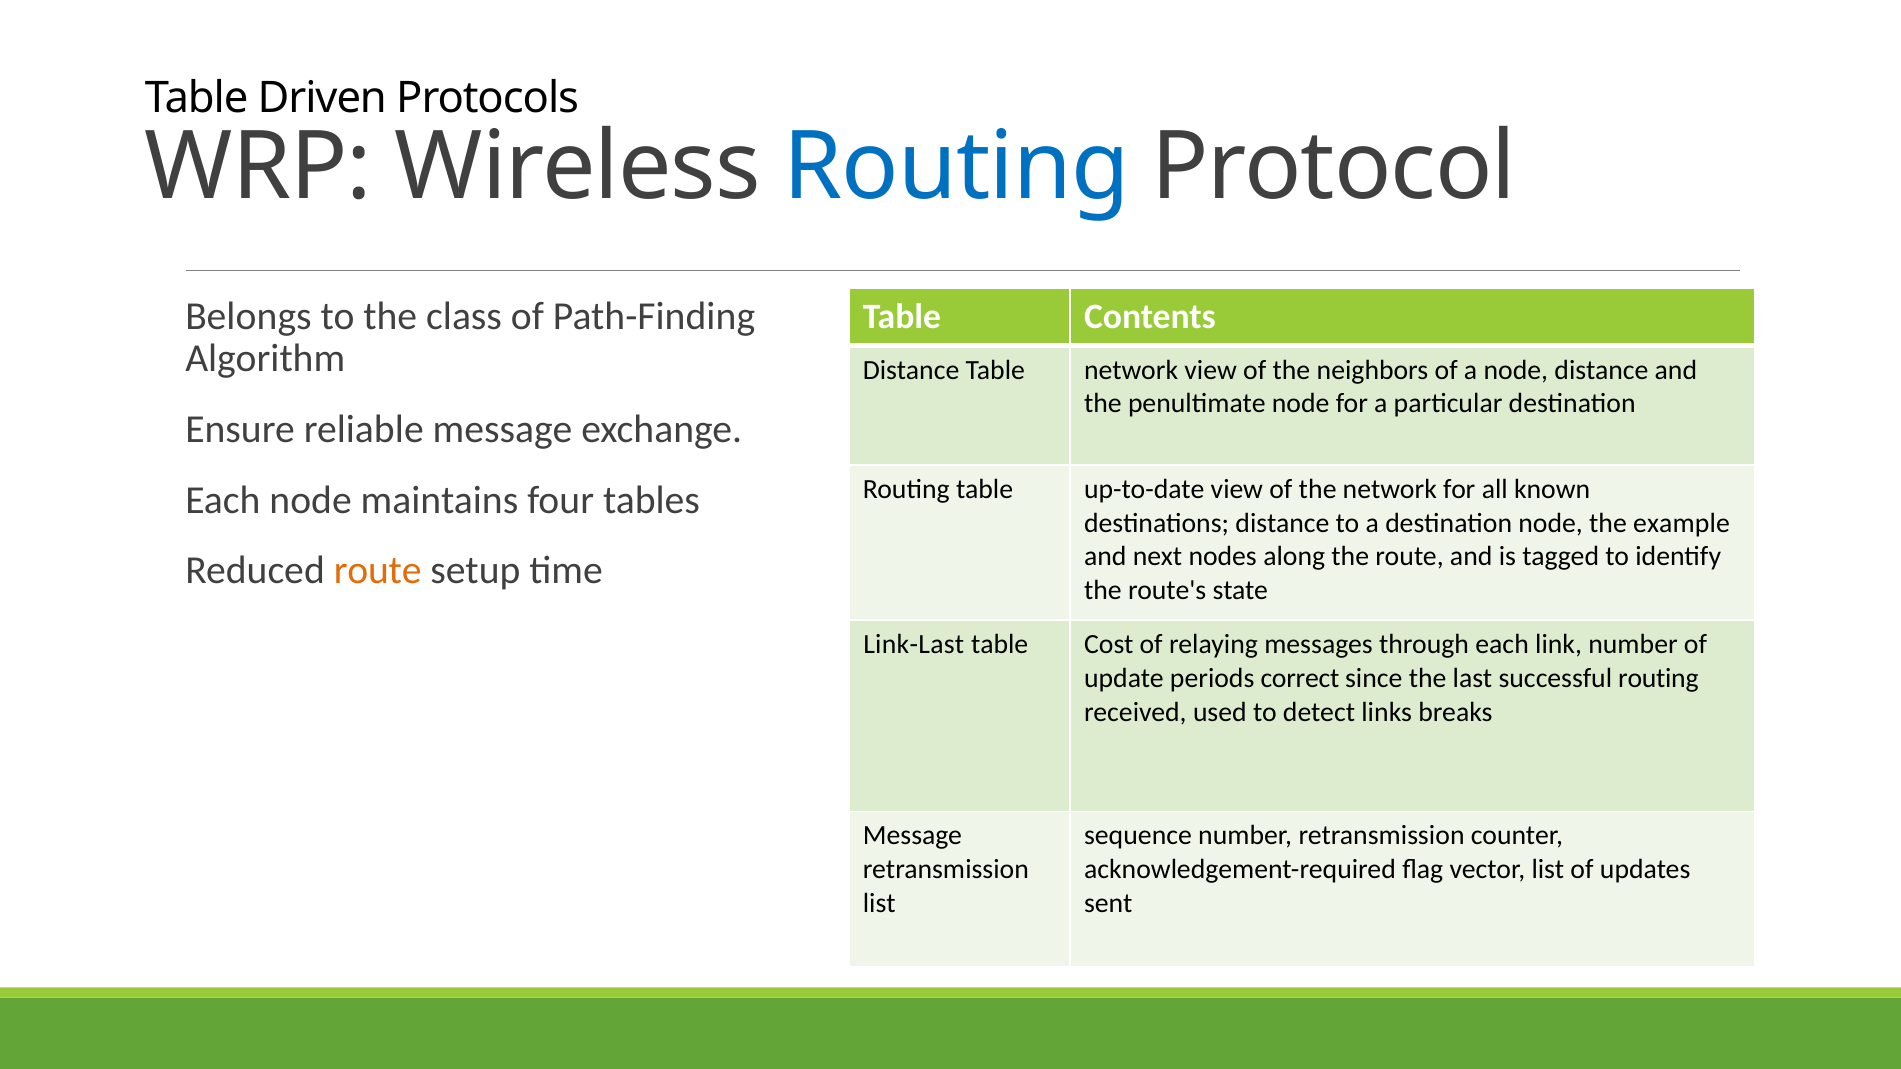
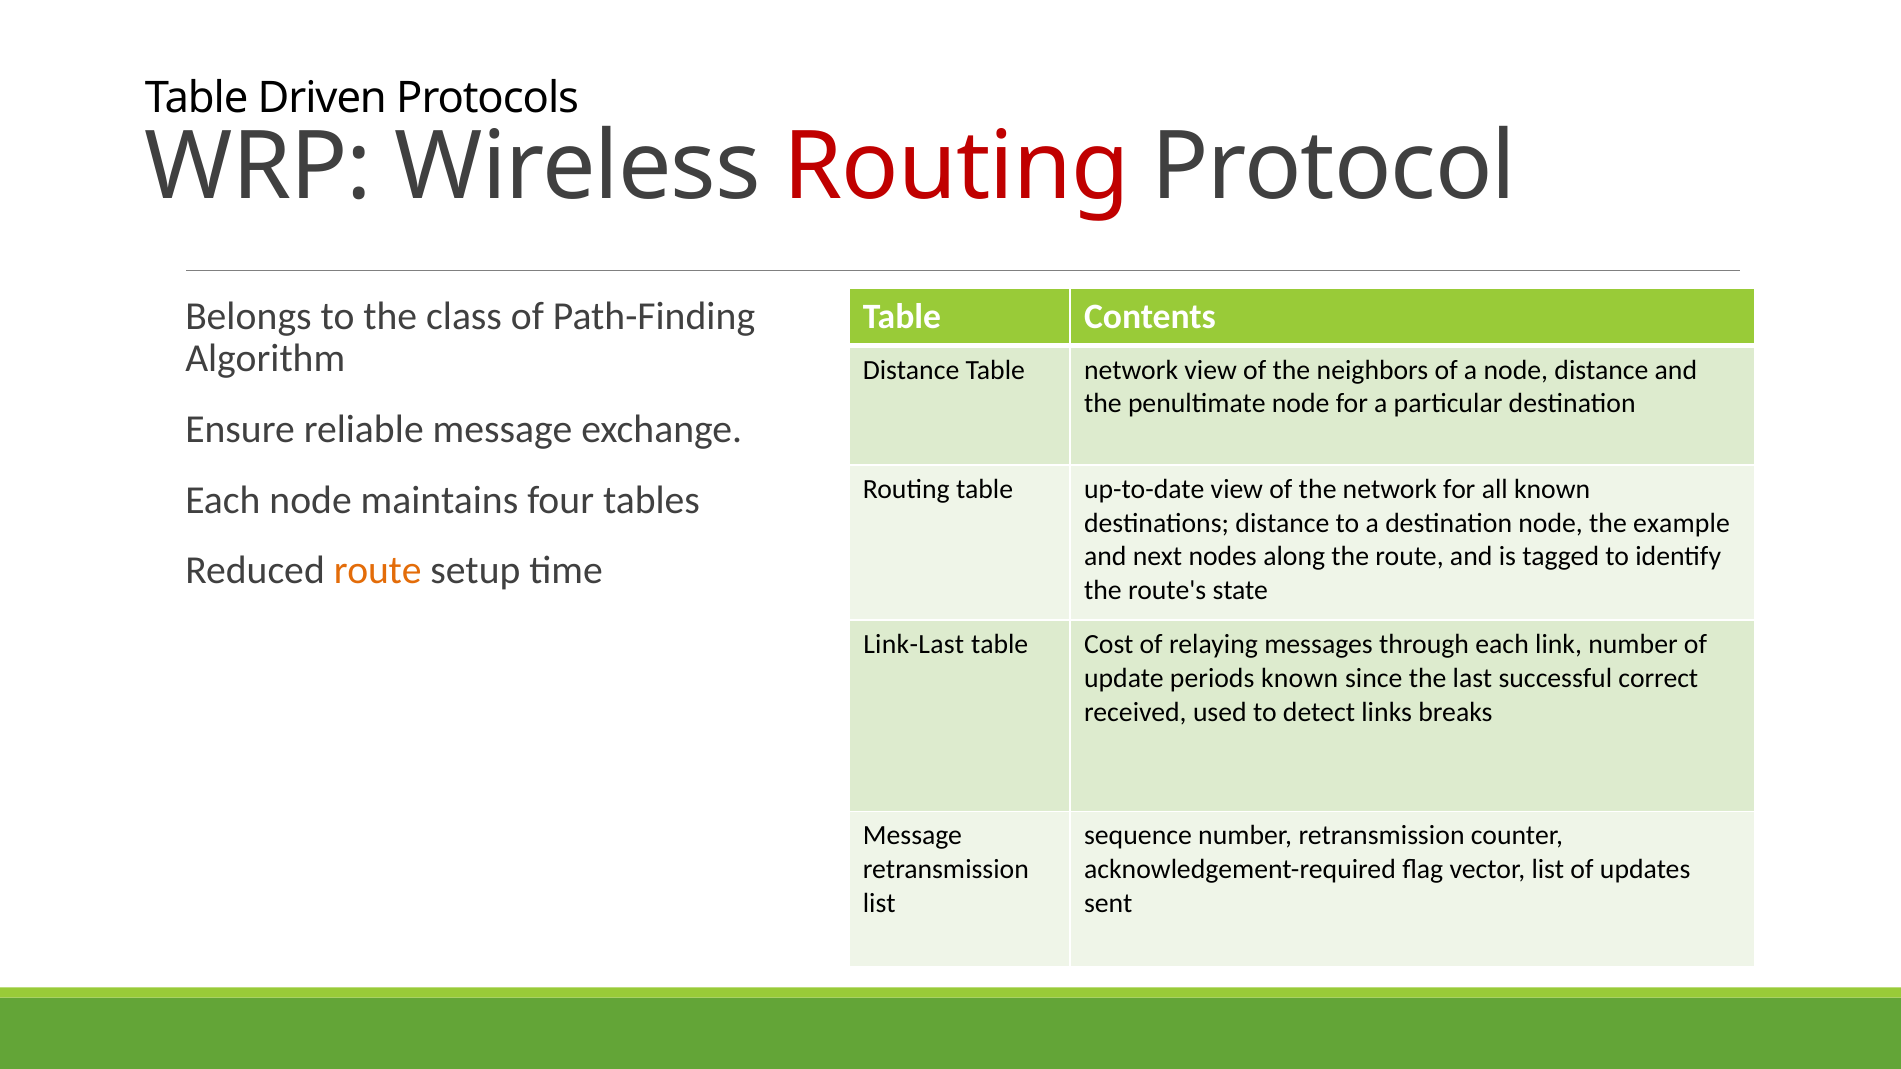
Routing colour: blue -> red (957, 167)
periods correct: correct -> known (1300, 679)
successful routing: routing -> correct (1658, 679)
